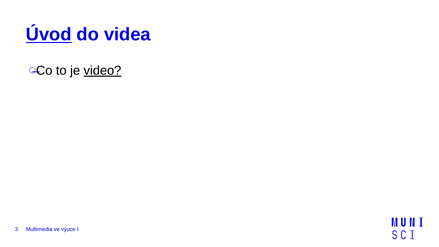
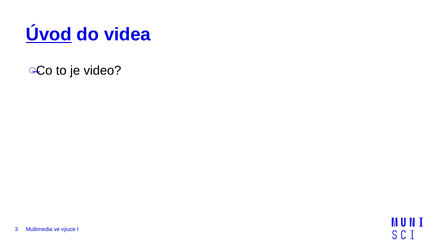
video underline: present -> none (102, 71)
